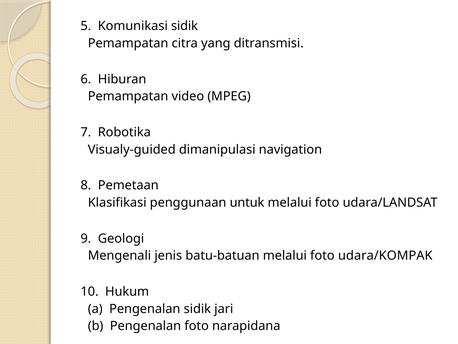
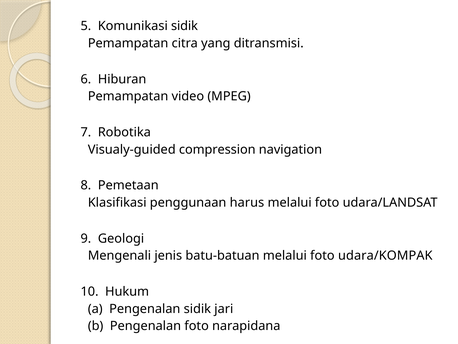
dimanipulasi: dimanipulasi -> compression (217, 149)
untuk: untuk -> harus (247, 202)
